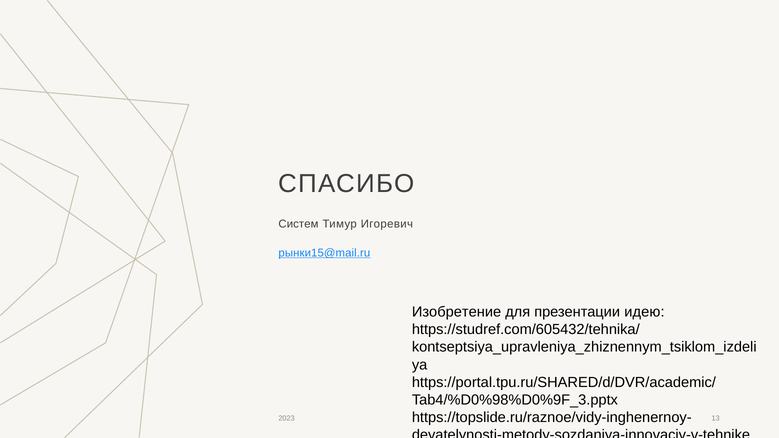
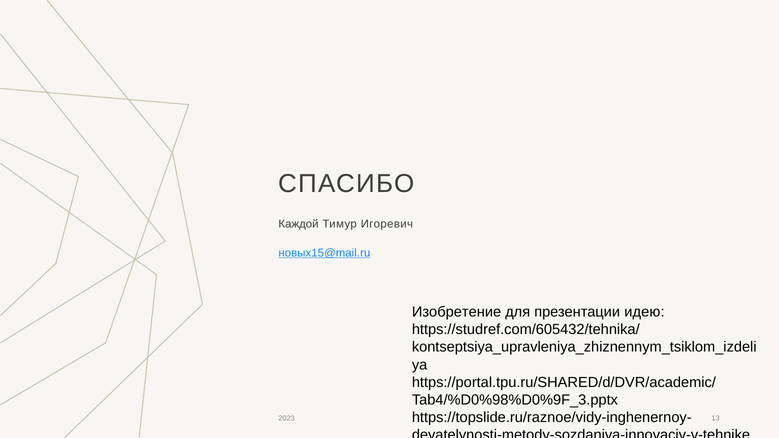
Систем: Систем -> Каждой (299, 224)
рынки15@mail.ru: рынки15@mail.ru -> новых15@mail.ru (324, 253)
